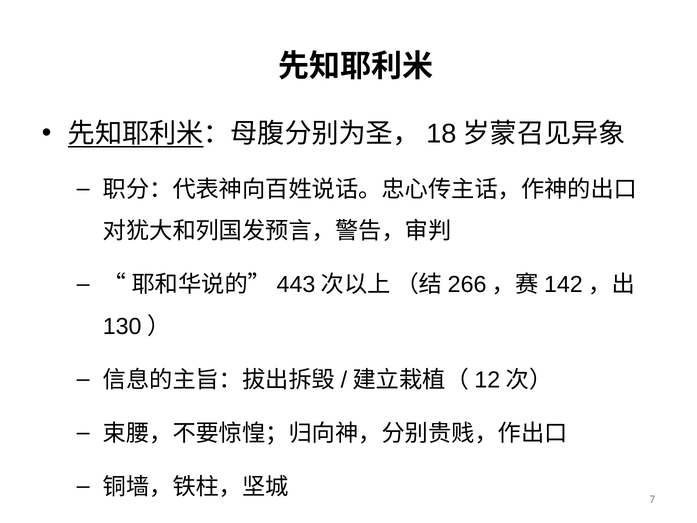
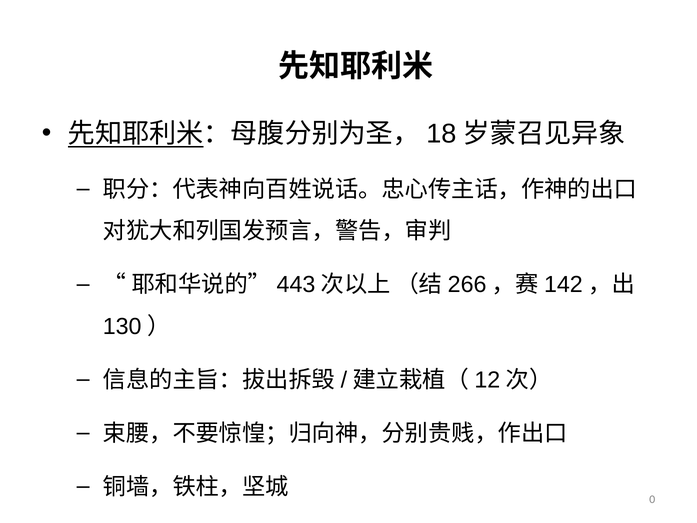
7: 7 -> 0 (652, 499)
